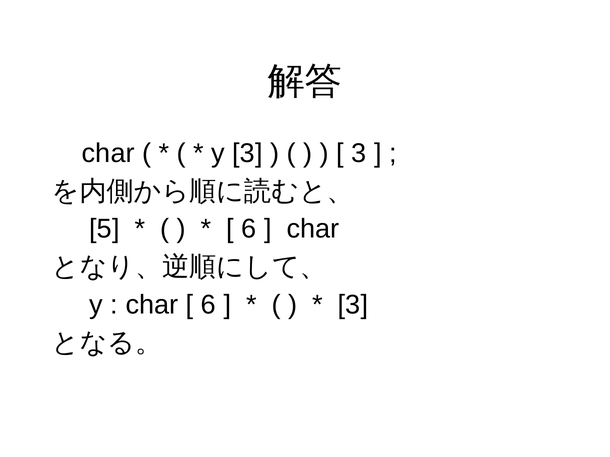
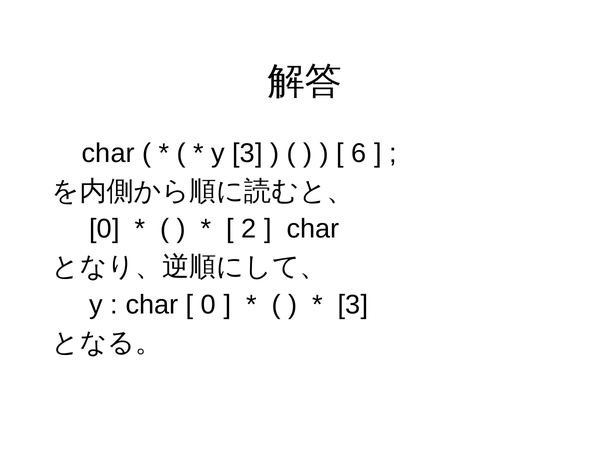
3: 3 -> 6 (359, 153)
5: 5 -> 0 (104, 229)
6: 6 -> 2 (249, 229)
6: 6 -> 0 (208, 305)
